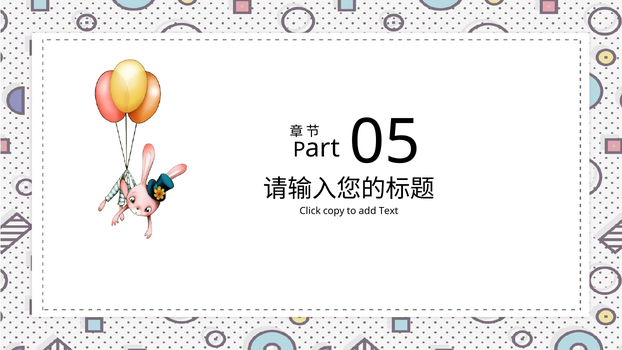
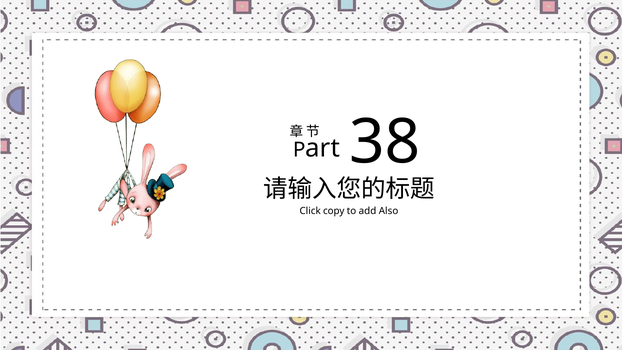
05: 05 -> 38 (385, 142)
Text: Text -> Also (389, 211)
